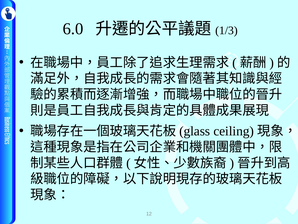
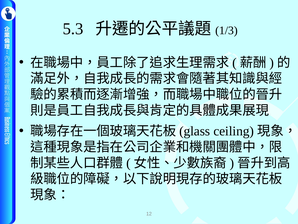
6.0: 6.0 -> 5.3 (73, 29)
